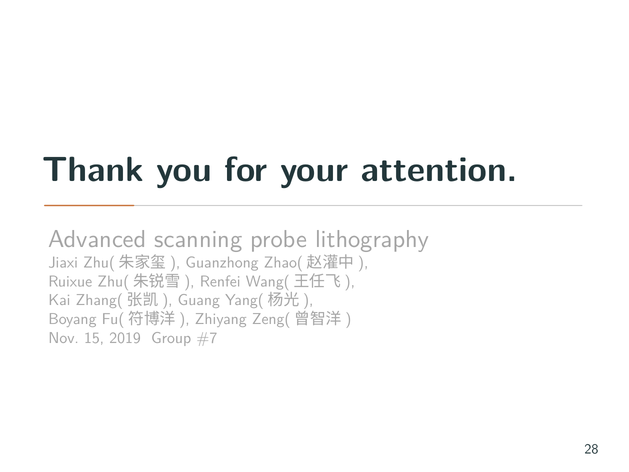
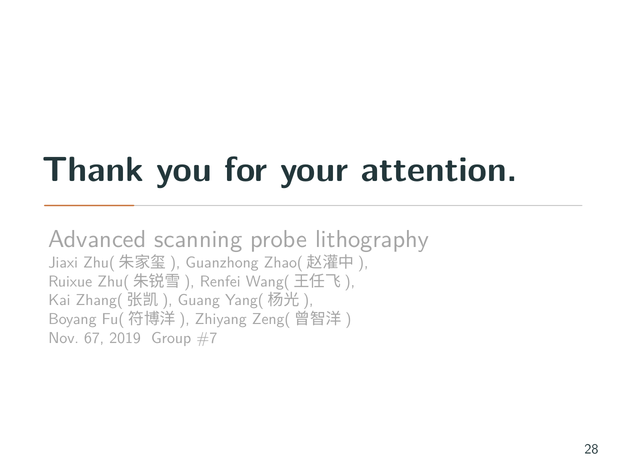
15: 15 -> 67 (94, 338)
